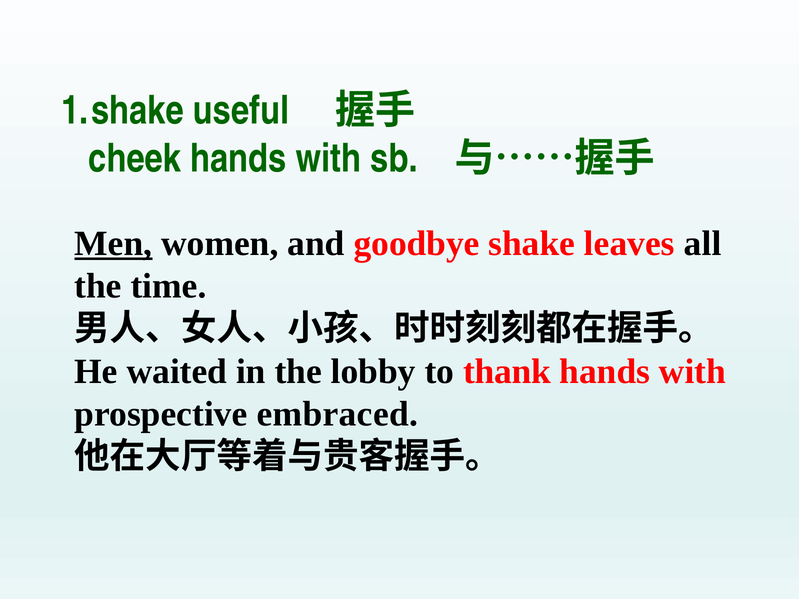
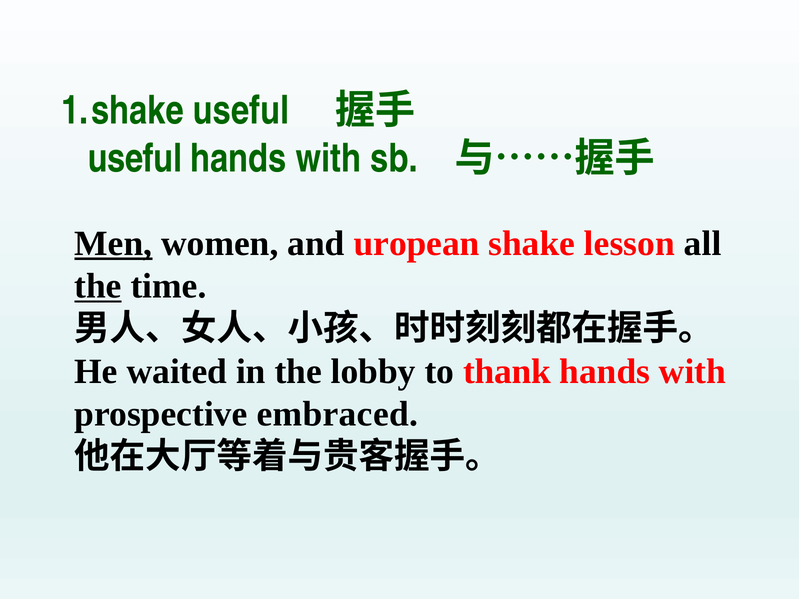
cheek: cheek -> useful (135, 159)
goodbye: goodbye -> uropean (417, 244)
leaves: leaves -> lesson (629, 244)
the underline: none -> present (98, 286)
